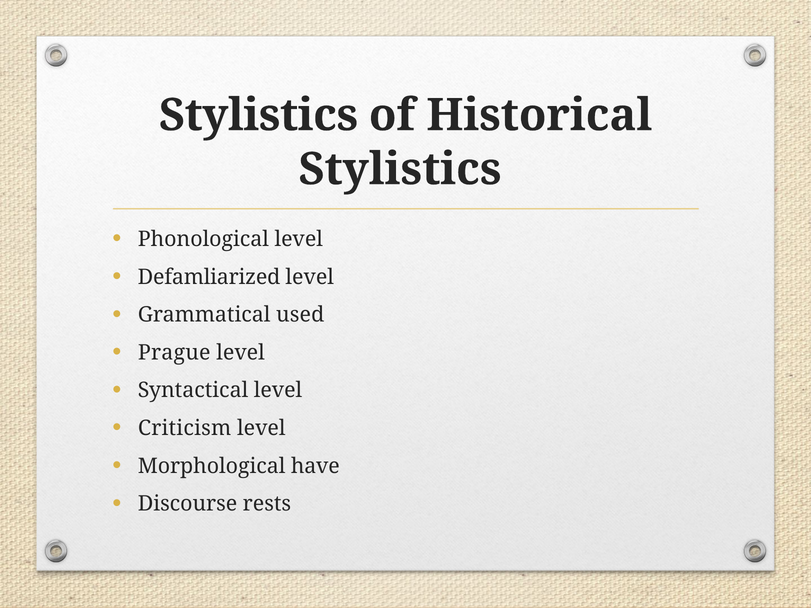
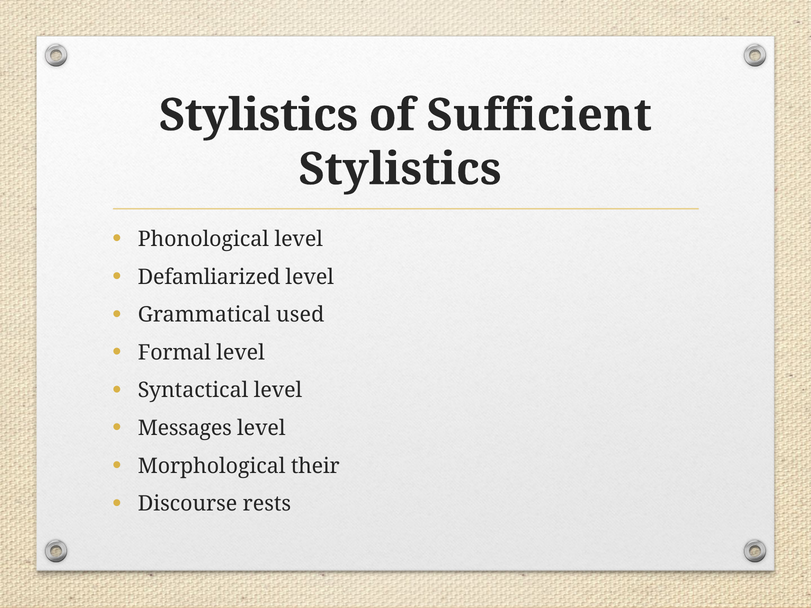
Historical: Historical -> Sufficient (539, 115)
Prague: Prague -> Formal (174, 353)
Criticism: Criticism -> Messages (185, 428)
have: have -> their (315, 466)
